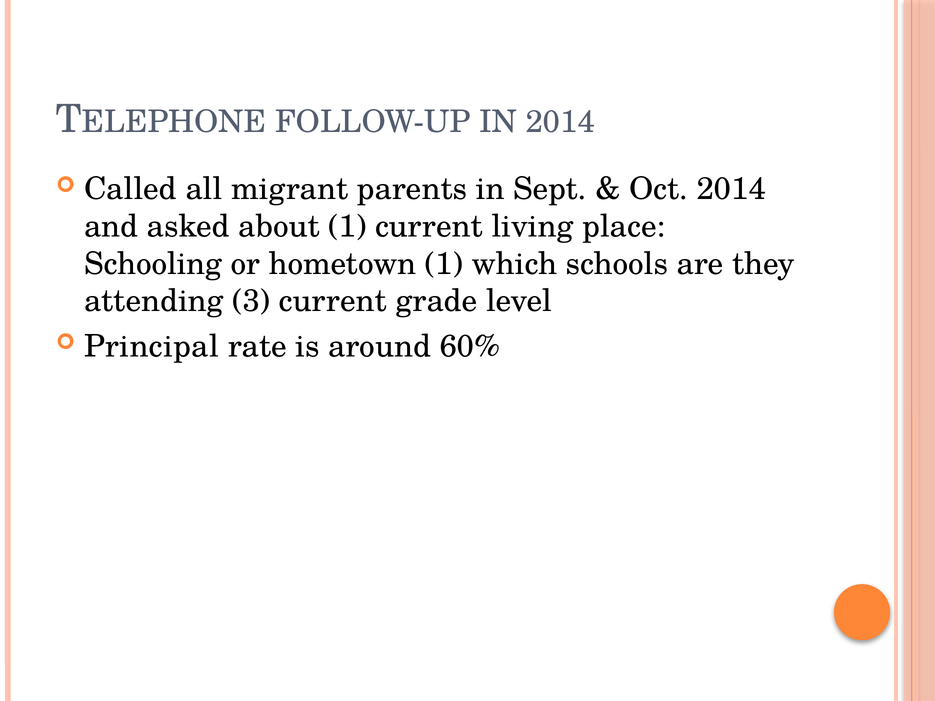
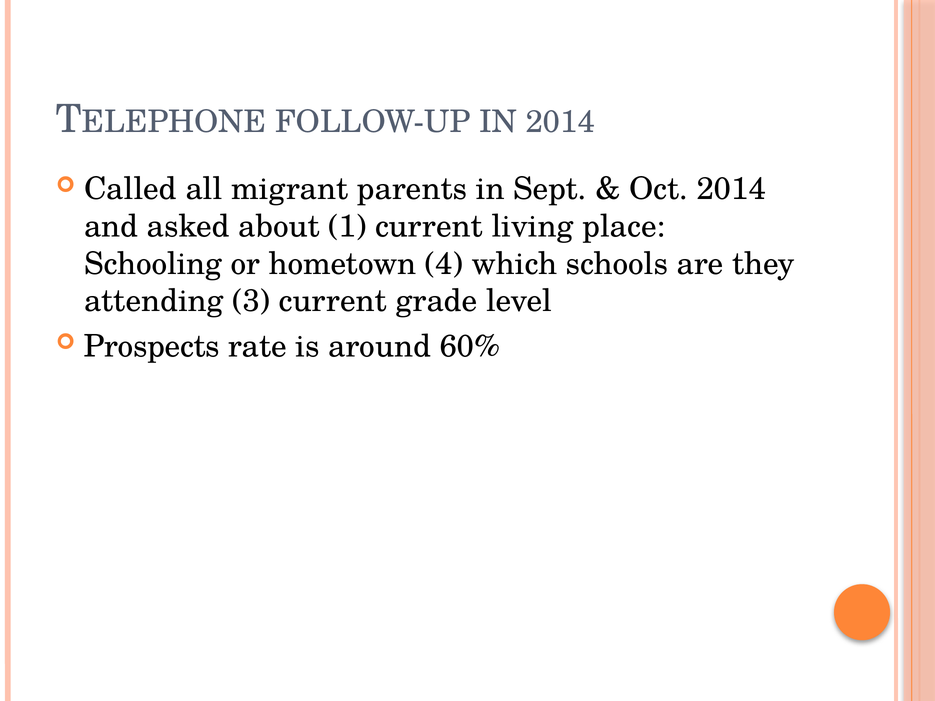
hometown 1: 1 -> 4 (444, 264)
Principal: Principal -> Prospects (152, 347)
